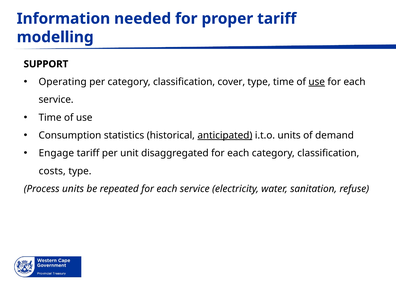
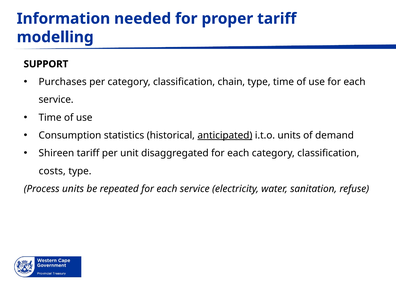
Operating: Operating -> Purchases (63, 82)
cover: cover -> chain (231, 82)
use underline: present -> none (317, 82)
Engage: Engage -> Shireen (56, 153)
